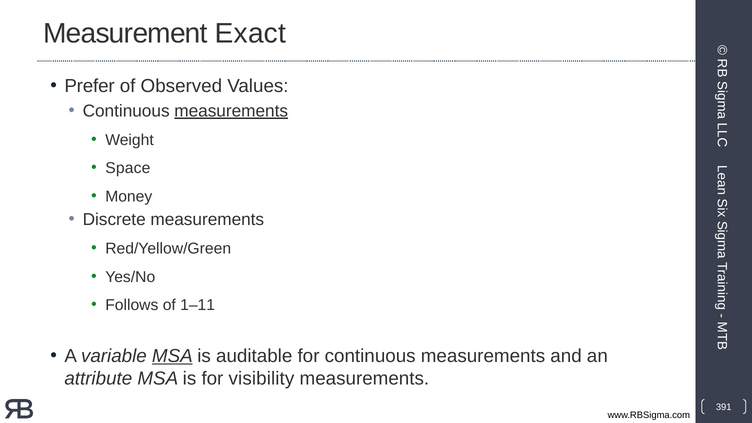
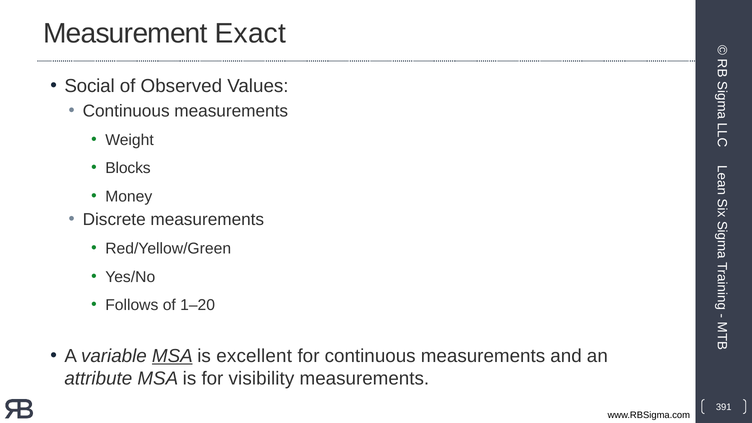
Prefer: Prefer -> Social (90, 86)
measurements underline: present -> none (231, 111)
Space: Space -> Blocks (128, 168)
1–11: 1–11 -> 1–20 (198, 305)
auditable: auditable -> excellent (254, 356)
